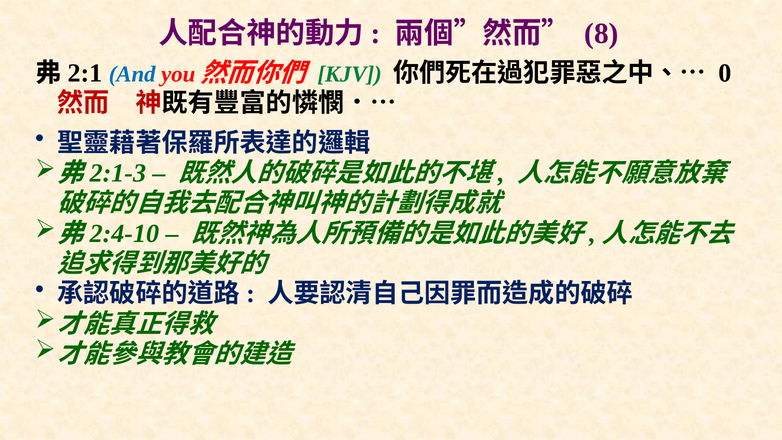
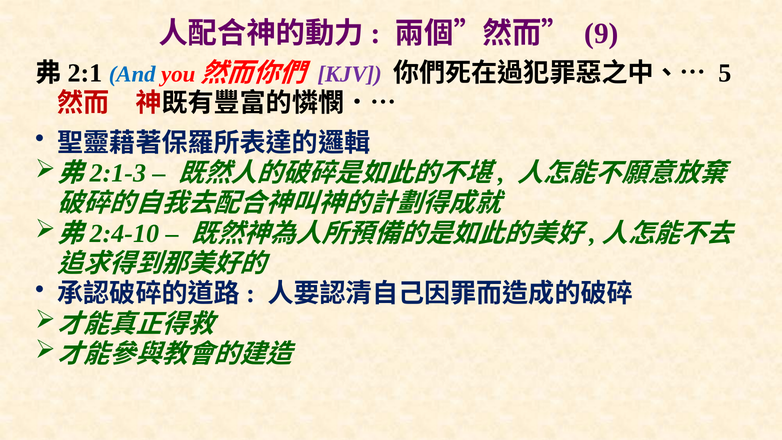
8: 8 -> 9 (602, 34)
KJV colour: green -> purple (350, 74)
0: 0 -> 5 (725, 73)
